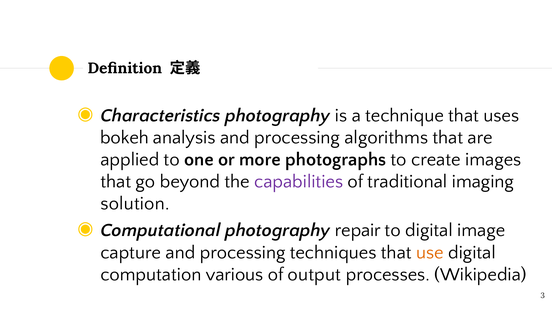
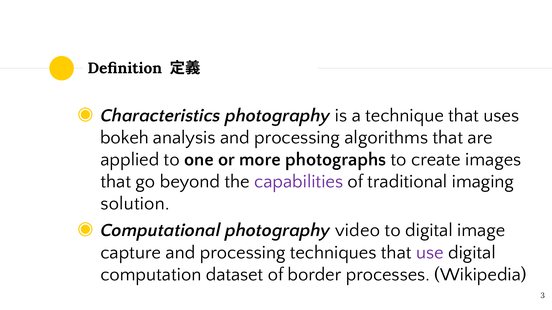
repair: repair -> video (358, 231)
use colour: orange -> purple (430, 253)
various: various -> dataset (235, 275)
output: output -> border (314, 275)
